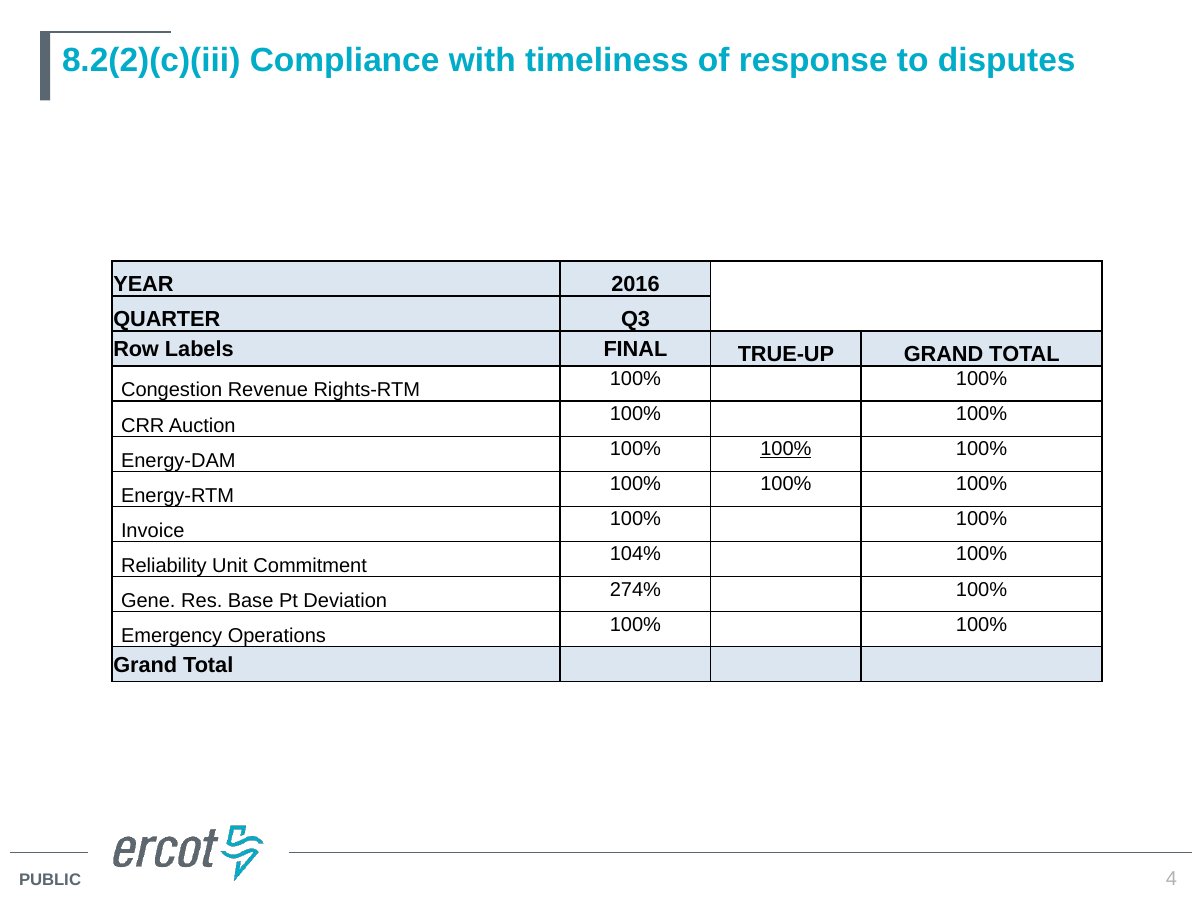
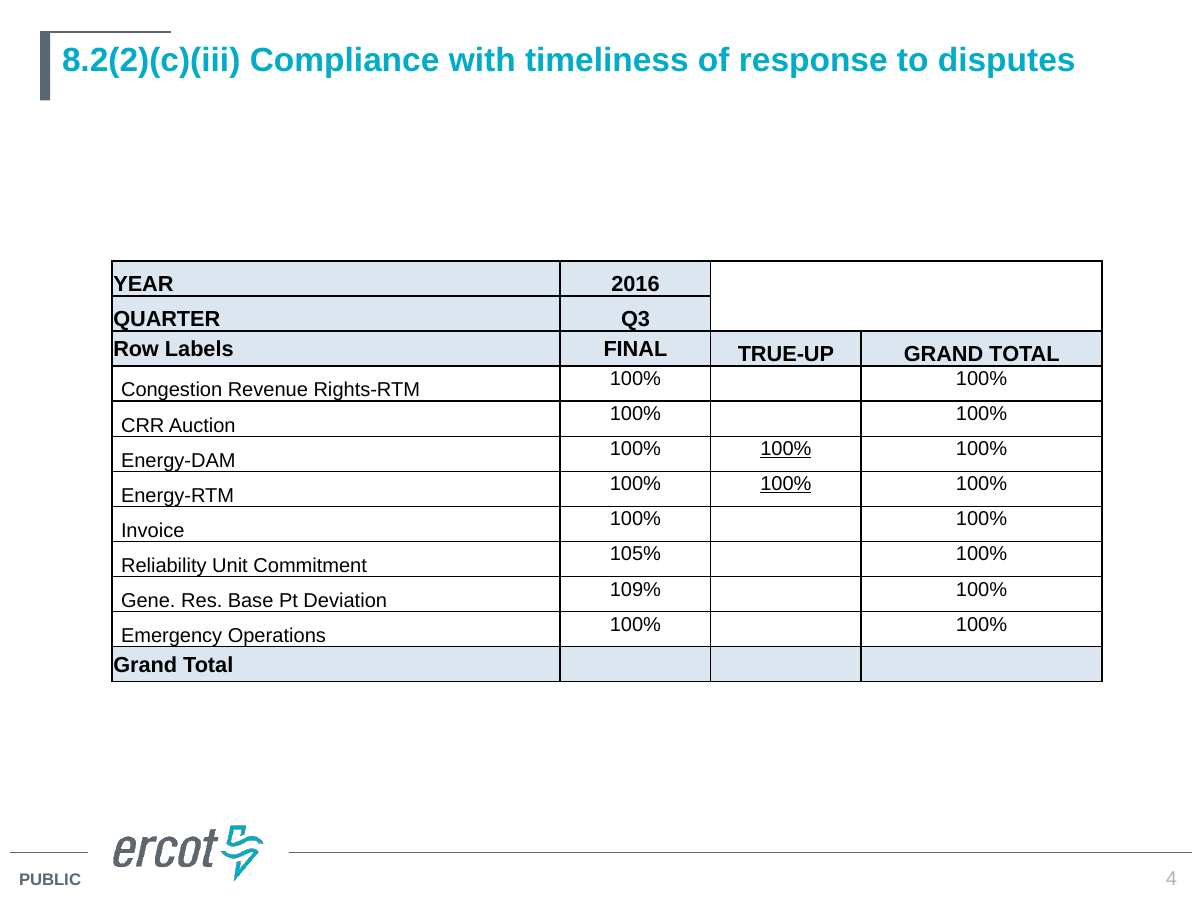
100% underline: none -> present (786, 484)
104%: 104% -> 105% (635, 554)
274%: 274% -> 109% (635, 589)
